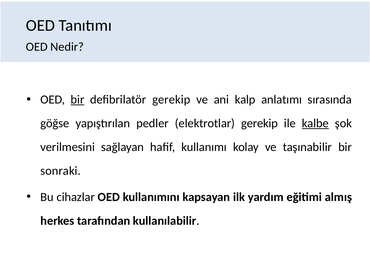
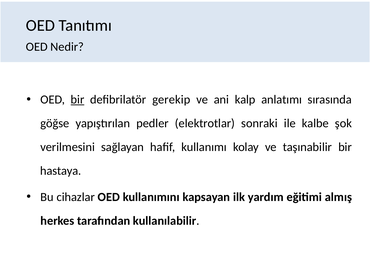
elektrotlar gerekip: gerekip -> sonraki (259, 123)
kalbe underline: present -> none (315, 123)
sonraki: sonraki -> hastaya (61, 170)
